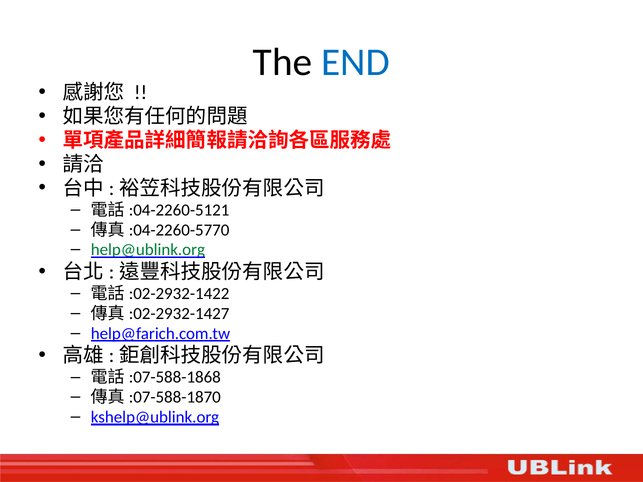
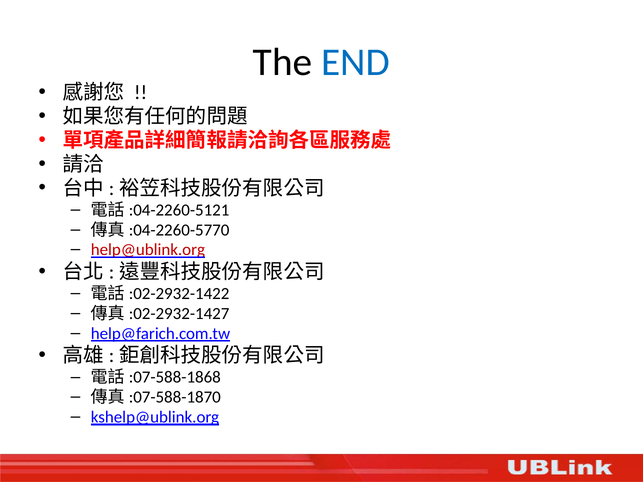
help@ublink.org colour: green -> red (148, 250)
